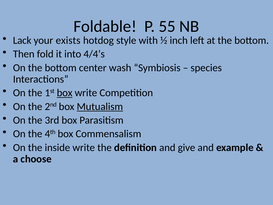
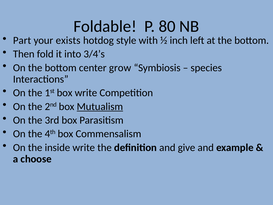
55: 55 -> 80 (167, 26)
Lack: Lack -> Part (22, 40)
4/4’s: 4/4’s -> 3/4’s (94, 54)
wash: wash -> grow (120, 68)
box underline: present -> none (65, 93)
